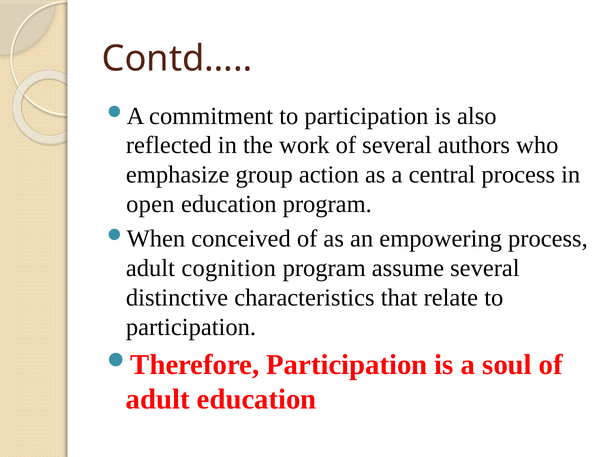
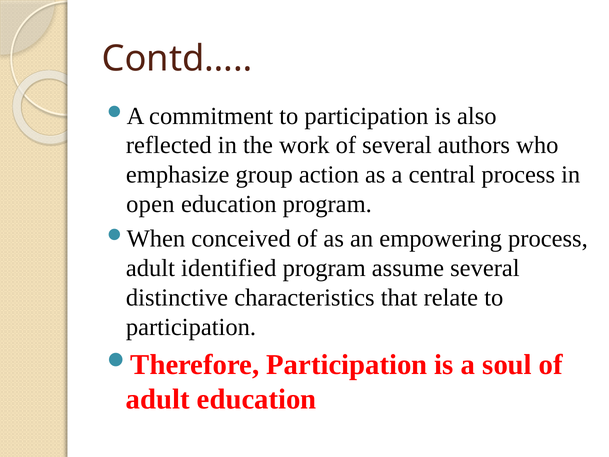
cognition: cognition -> identified (229, 268)
